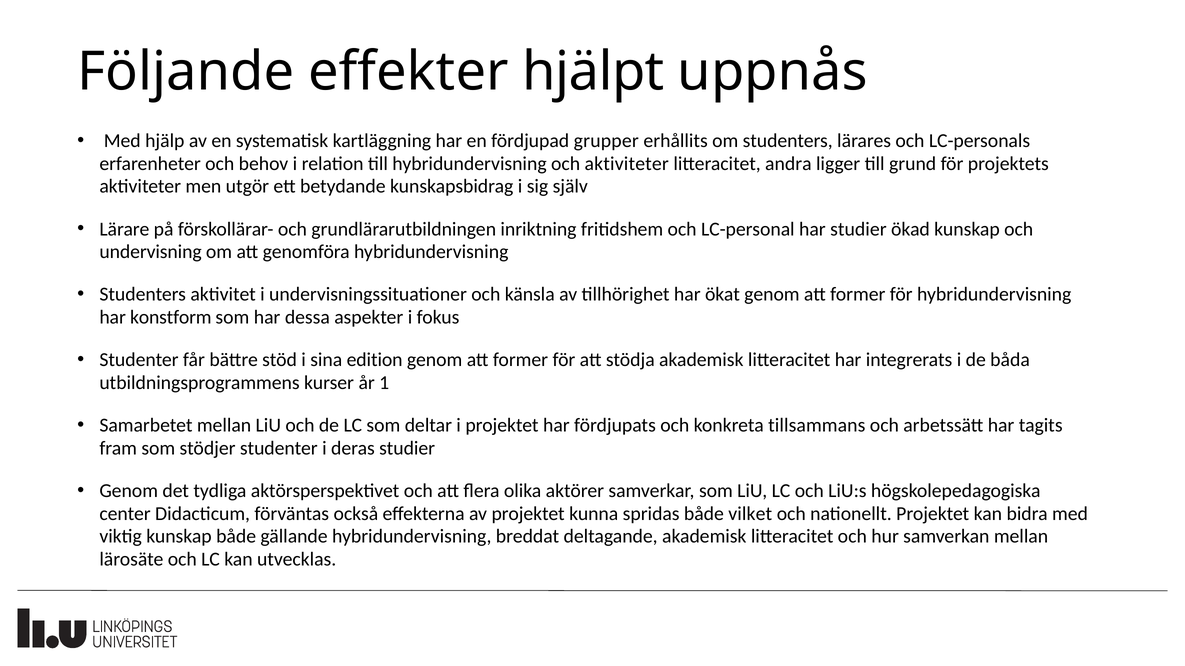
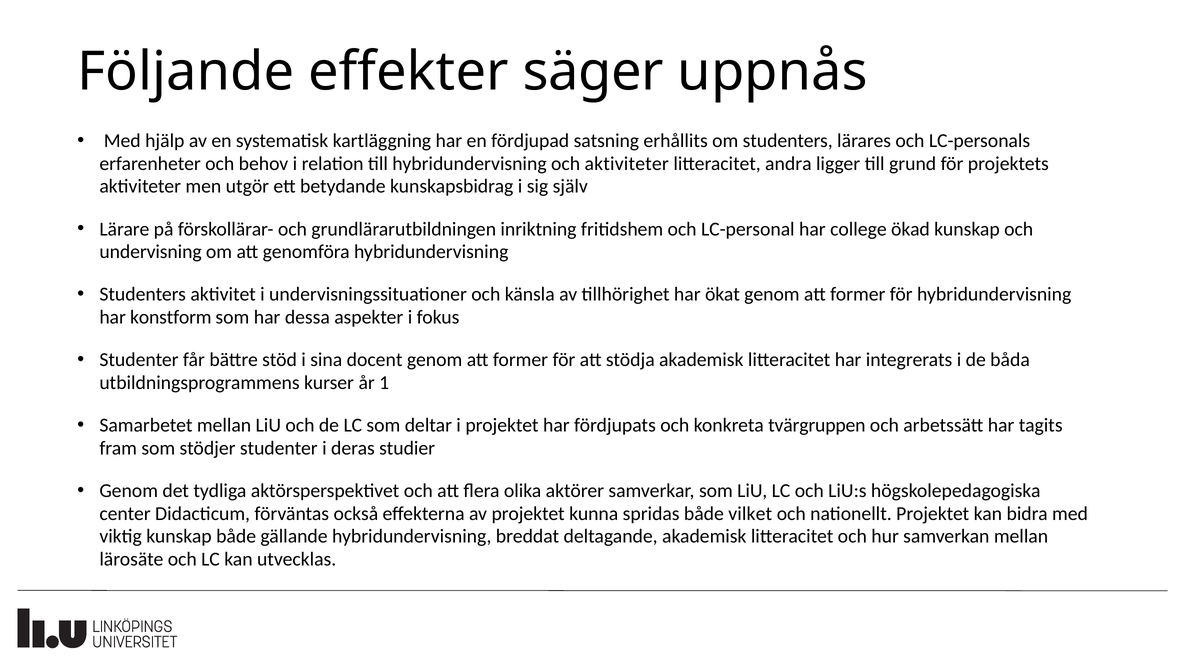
hjälpt: hjälpt -> säger (593, 72)
grupper: grupper -> satsning (606, 141)
har studier: studier -> college (858, 229)
edition: edition -> docent (375, 360)
tillsammans: tillsammans -> tvärgruppen (817, 426)
